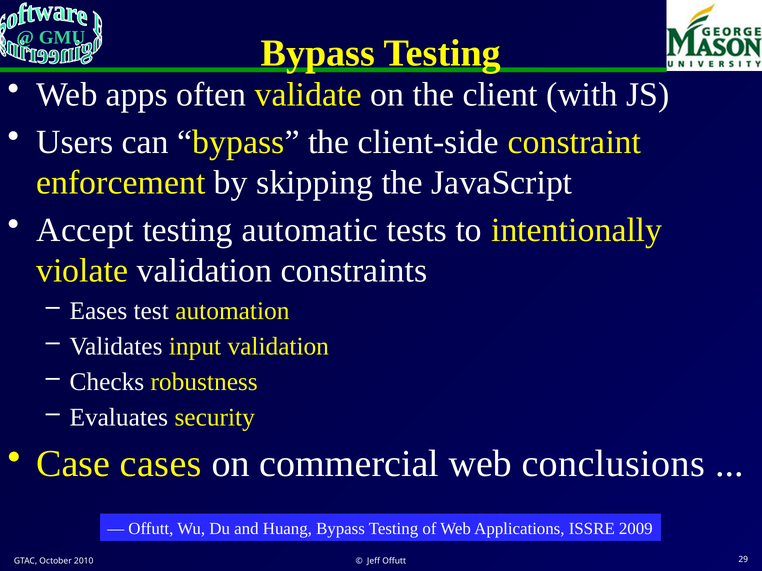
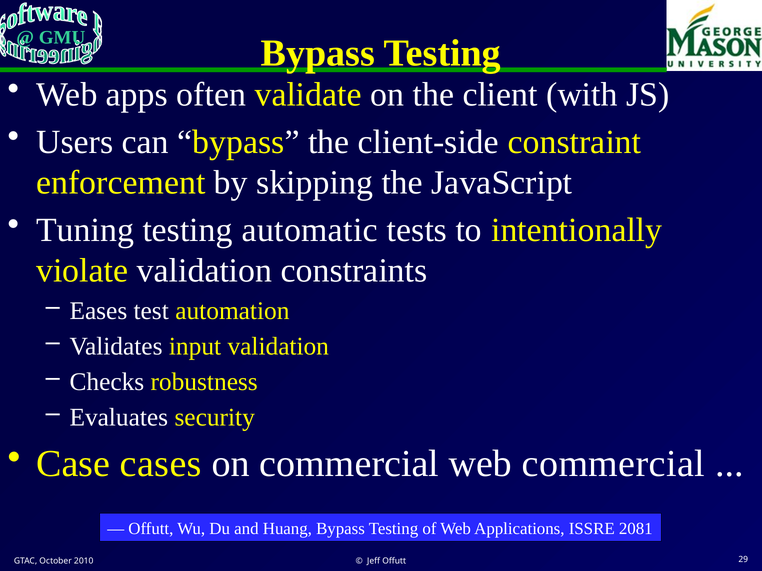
Accept: Accept -> Tuning (85, 230)
web conclusions: conclusions -> commercial (613, 464)
2009: 2009 -> 2081 (636, 529)
